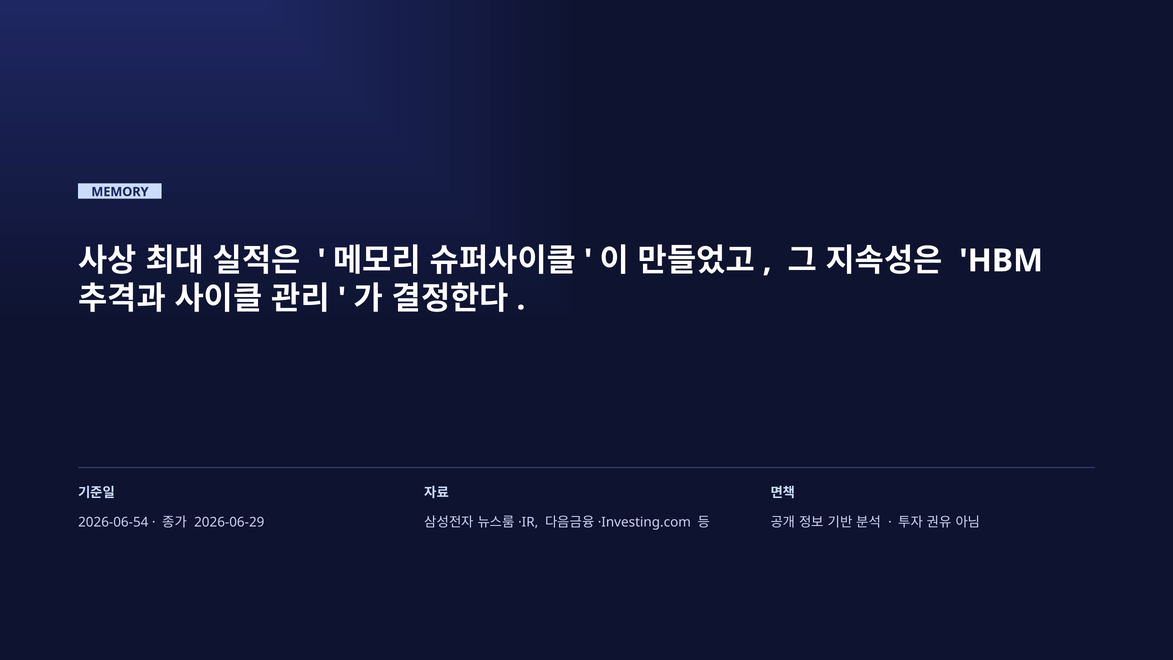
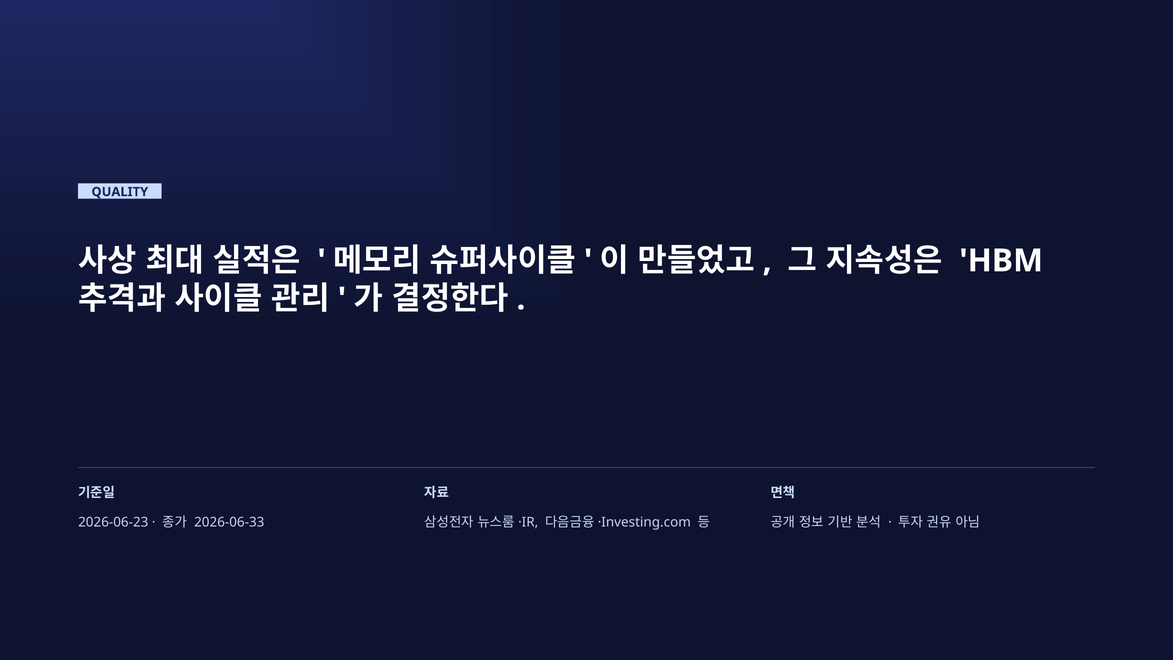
MEMORY: MEMORY -> QUALITY (120, 192)
2026-06-54: 2026-06-54 -> 2026-06-23 (113, 522)
2026-06-29: 2026-06-29 -> 2026-06-33 (229, 522)
